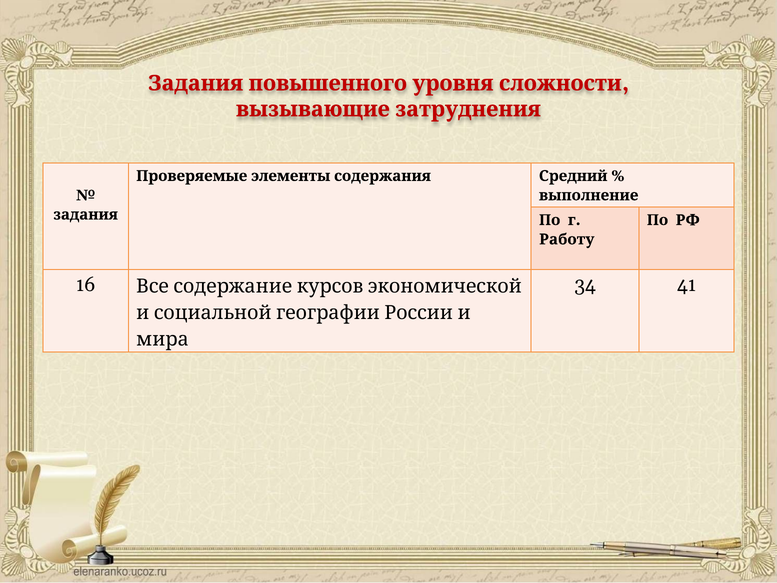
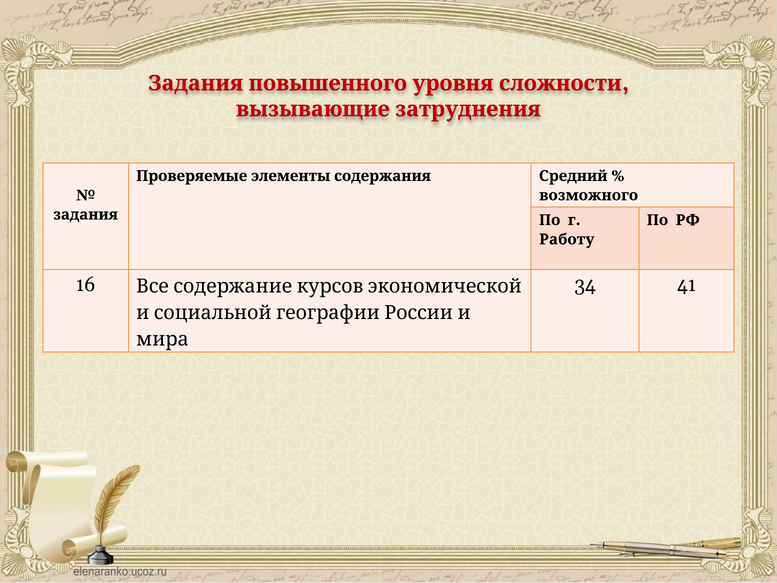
выполнение: выполнение -> возможного (589, 195)
